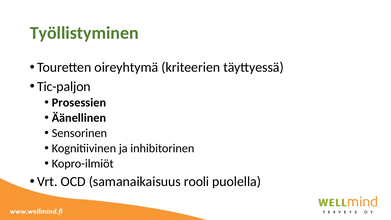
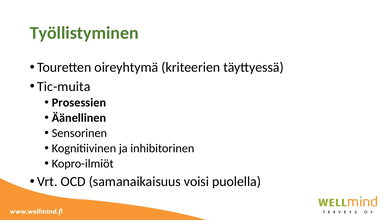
Tic-paljon: Tic-paljon -> Tic-muita (64, 86)
rooli: rooli -> voisi (196, 182)
